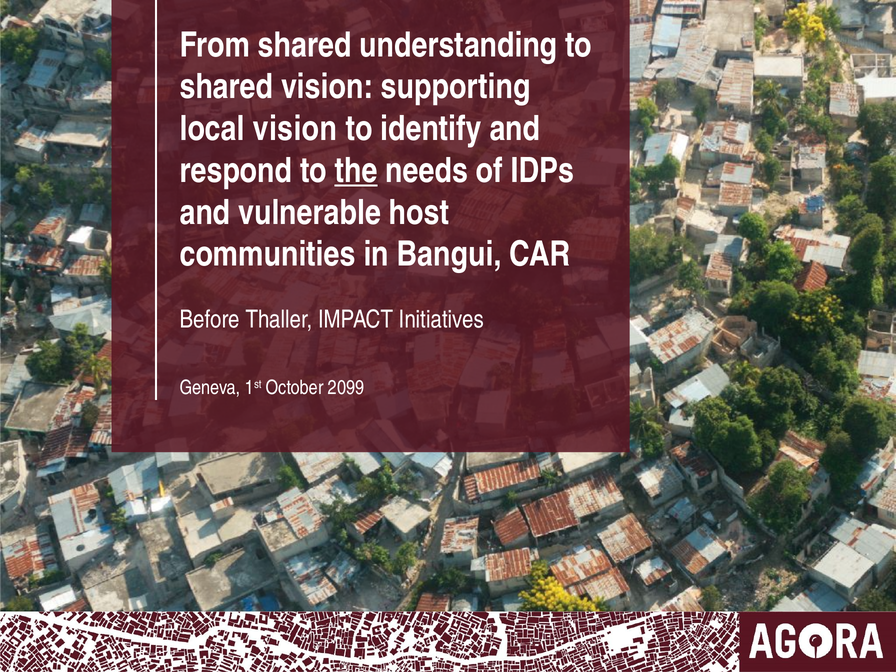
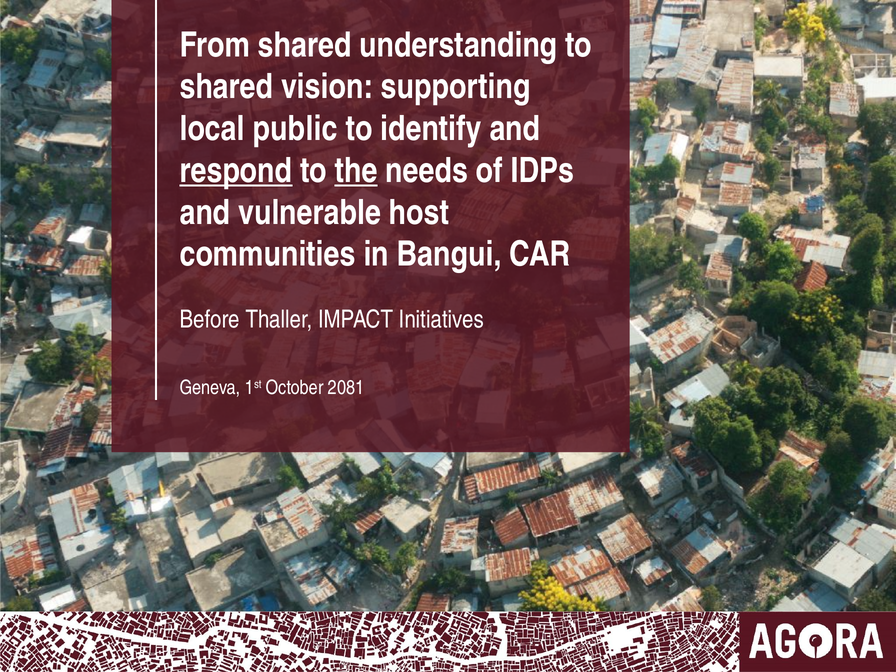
local vision: vision -> public (295, 129)
respond underline: none -> present (236, 171)
2099: 2099 -> 2081 (346, 388)
